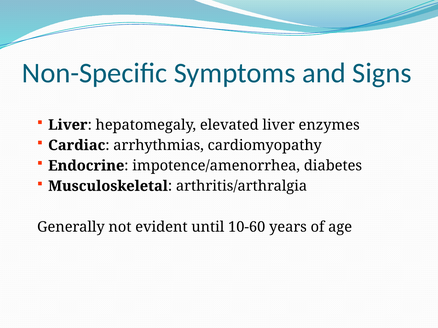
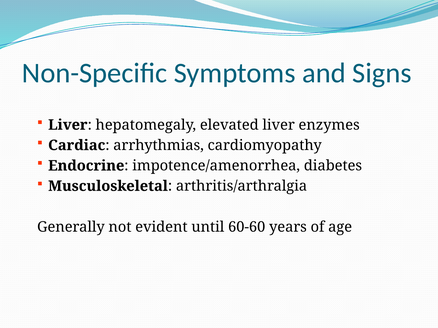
10-60: 10-60 -> 60-60 (247, 227)
